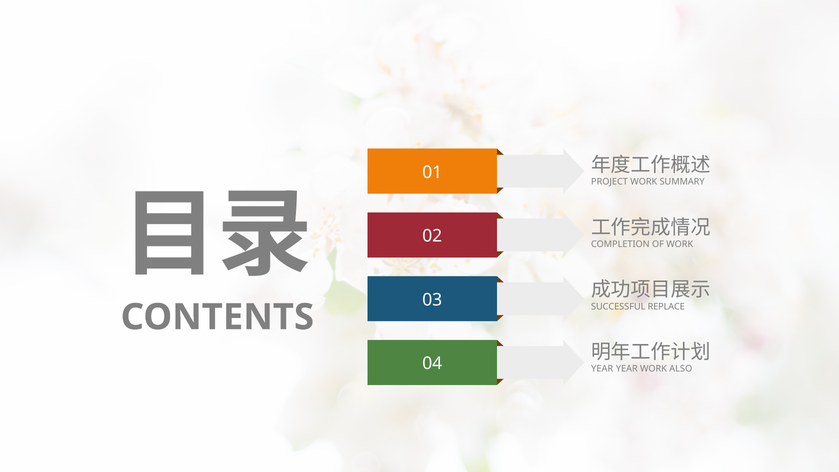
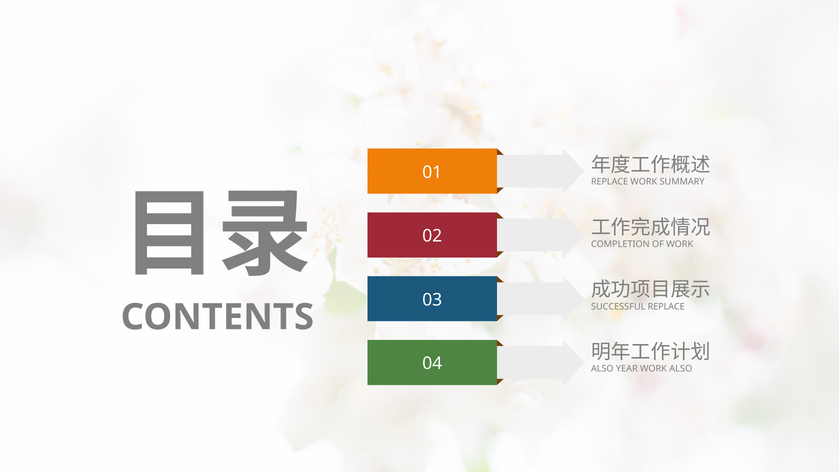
PROJECT: PROJECT -> REPLACE (610, 182)
YEAR: YEAR -> ALSO (602, 369)
